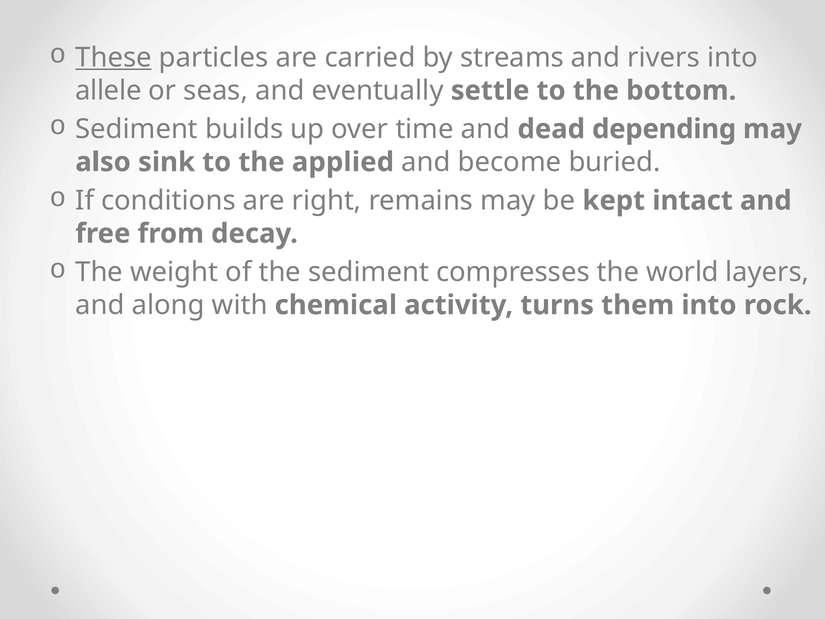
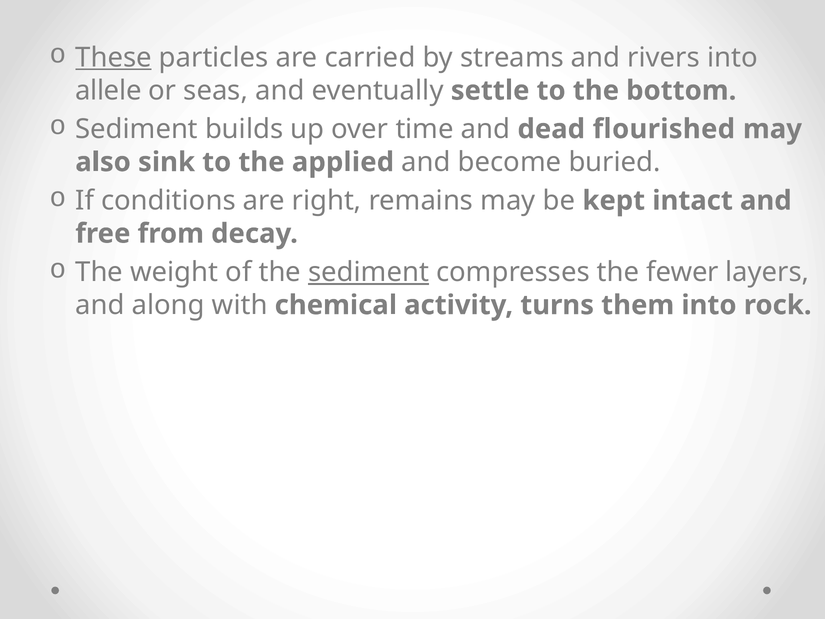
depending: depending -> flourished (664, 129)
sediment underline: none -> present (369, 272)
world: world -> fewer (683, 272)
